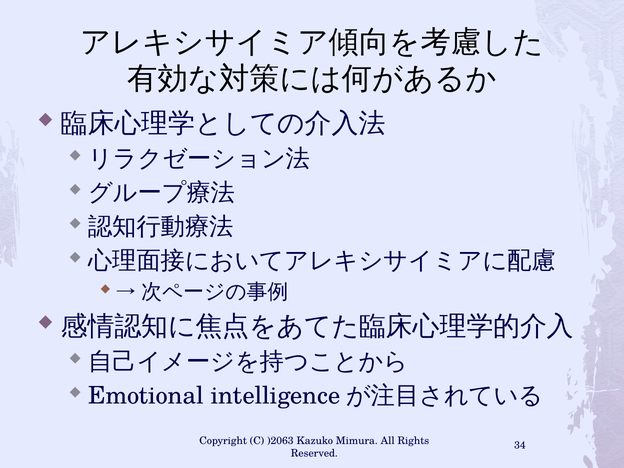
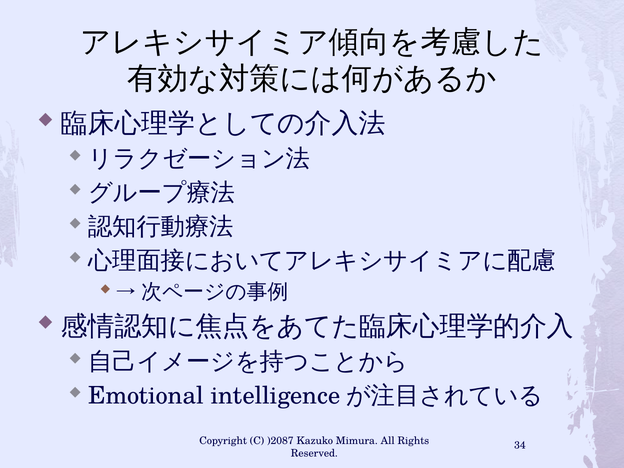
)2063: )2063 -> )2087 (280, 441)
